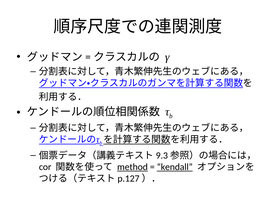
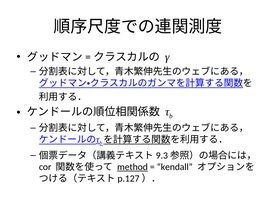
kendall underline: present -> none (175, 167)
